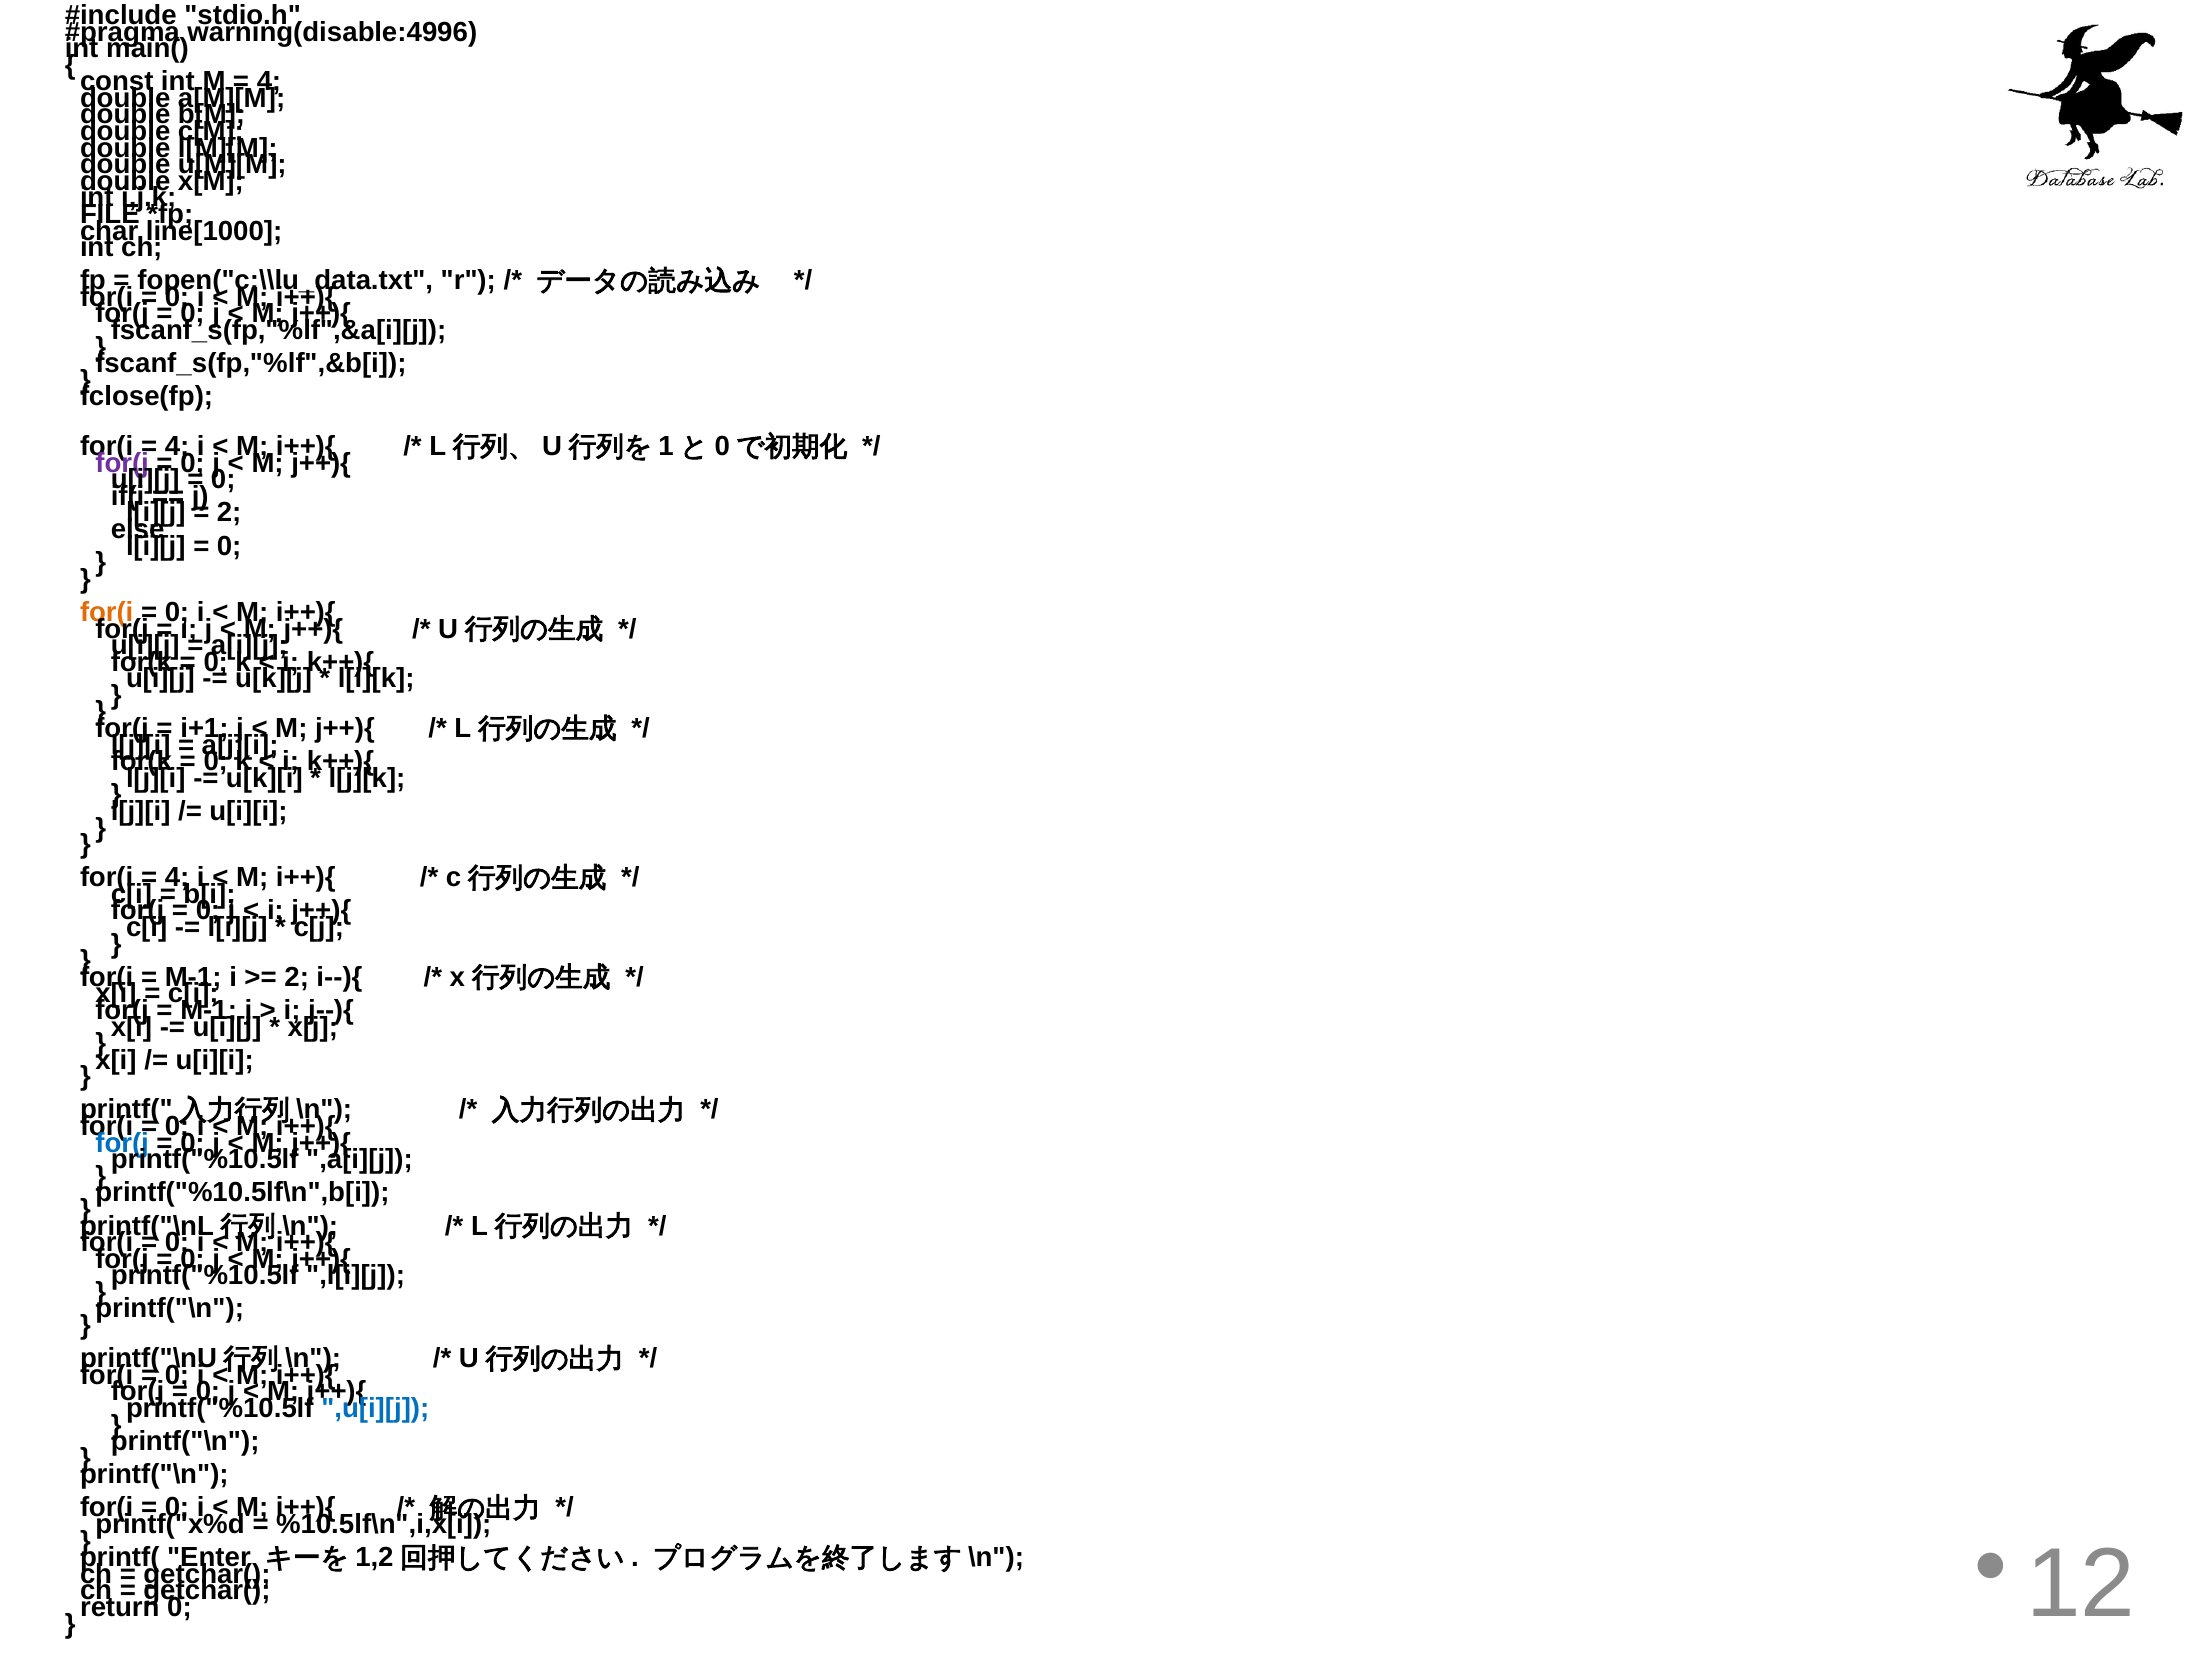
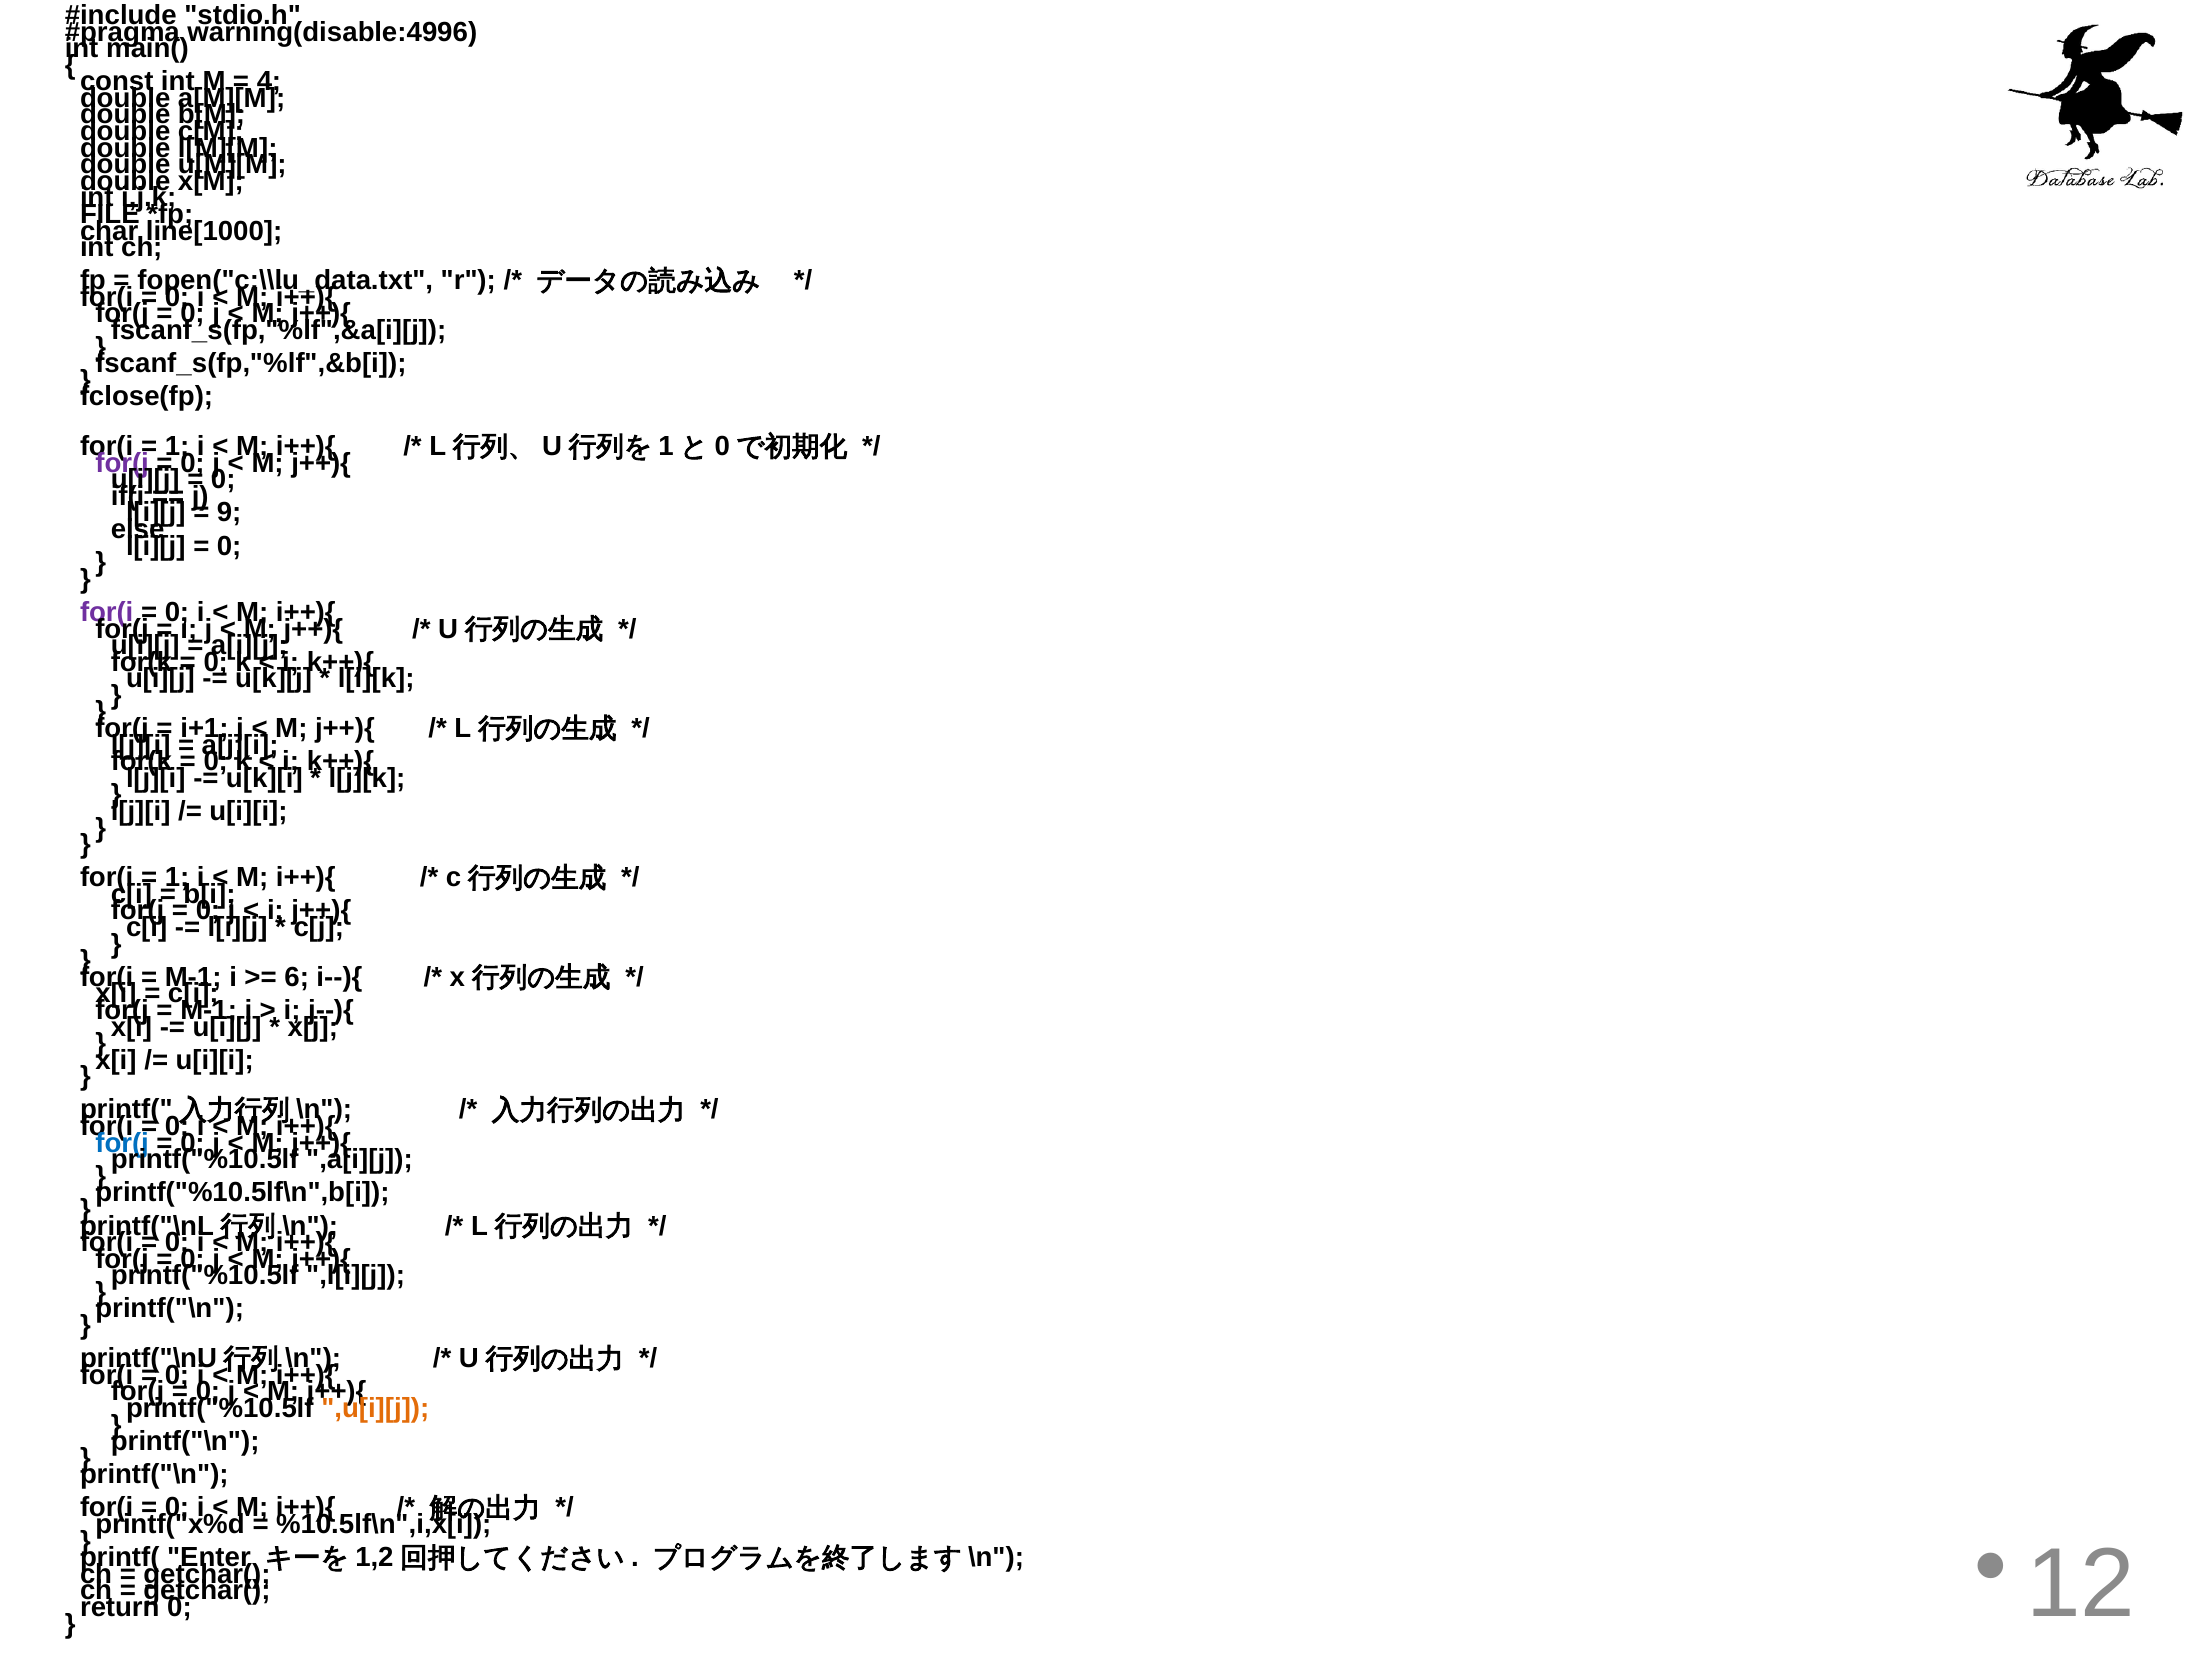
4: 4 -> 1 (177, 447)
2: 2 -> 9 (229, 513)
for(i colour: orange -> purple (107, 613)
4: 4 -> 1 (177, 878)
2: 2 -> 6 (297, 978)
,u[i][j colour: blue -> orange (375, 1409)
